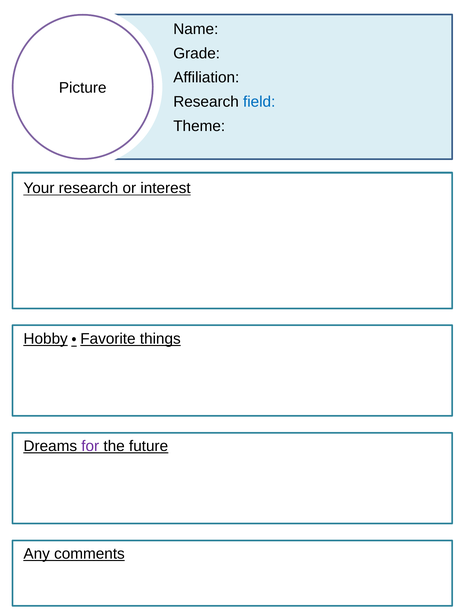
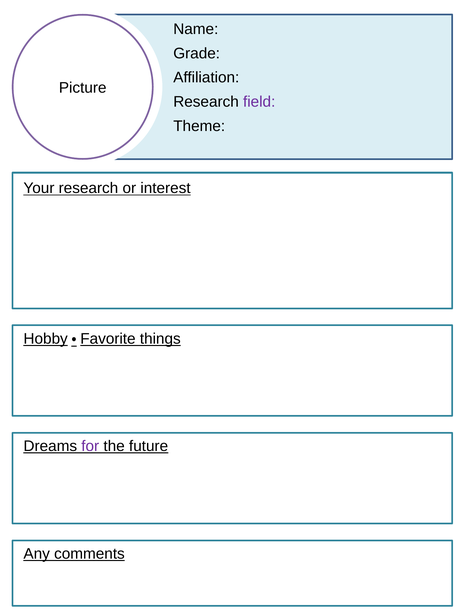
field colour: blue -> purple (259, 102)
